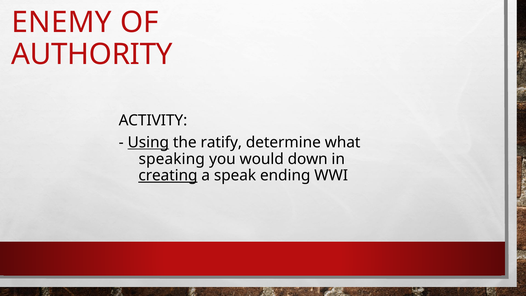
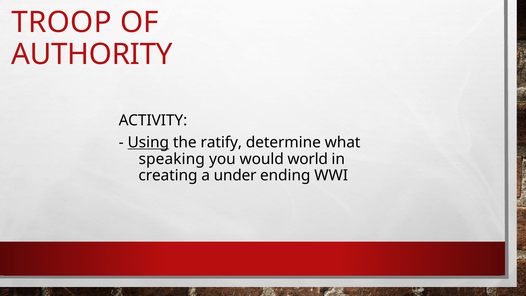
ENEMY: ENEMY -> TROOP (62, 22)
down: down -> world (308, 159)
creating underline: present -> none (168, 176)
speak: speak -> under (235, 176)
